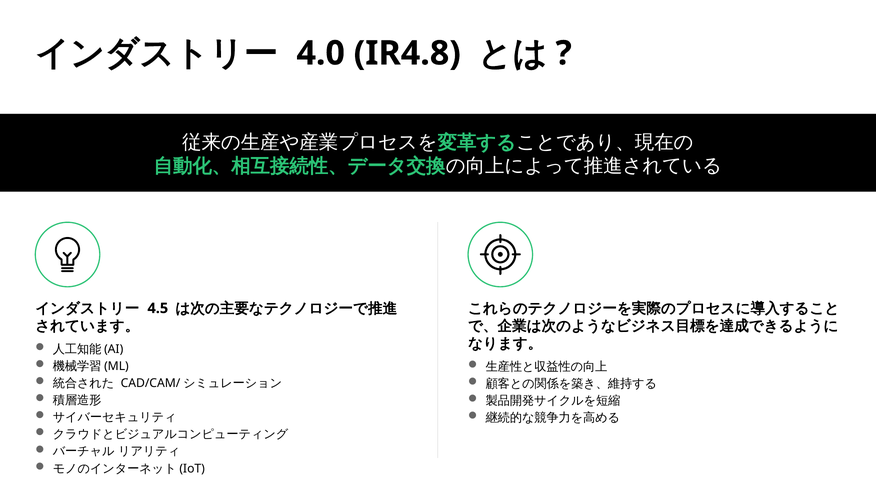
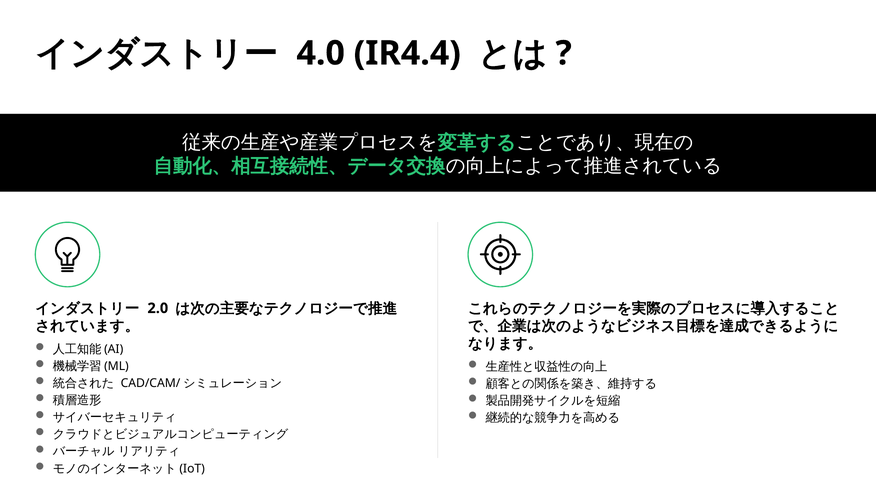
IR4.8: IR4.8 -> IR4.4 (407, 53)
4.5: 4.5 -> 2.0 (158, 308)
